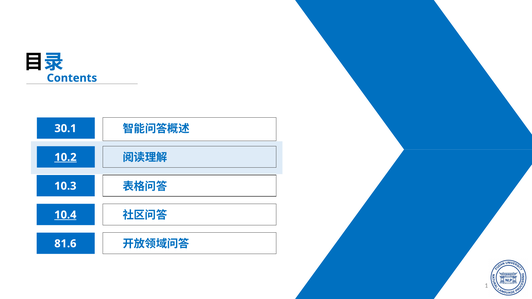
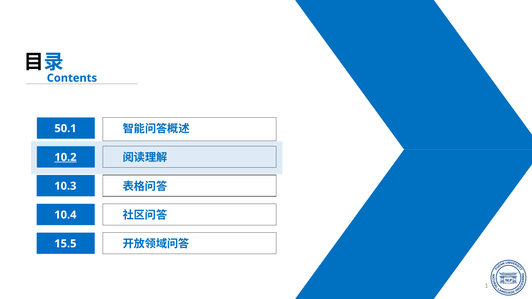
30.1: 30.1 -> 50.1 (66, 129)
10.4 underline: present -> none (65, 215)
81.6: 81.6 -> 15.5 (65, 244)
